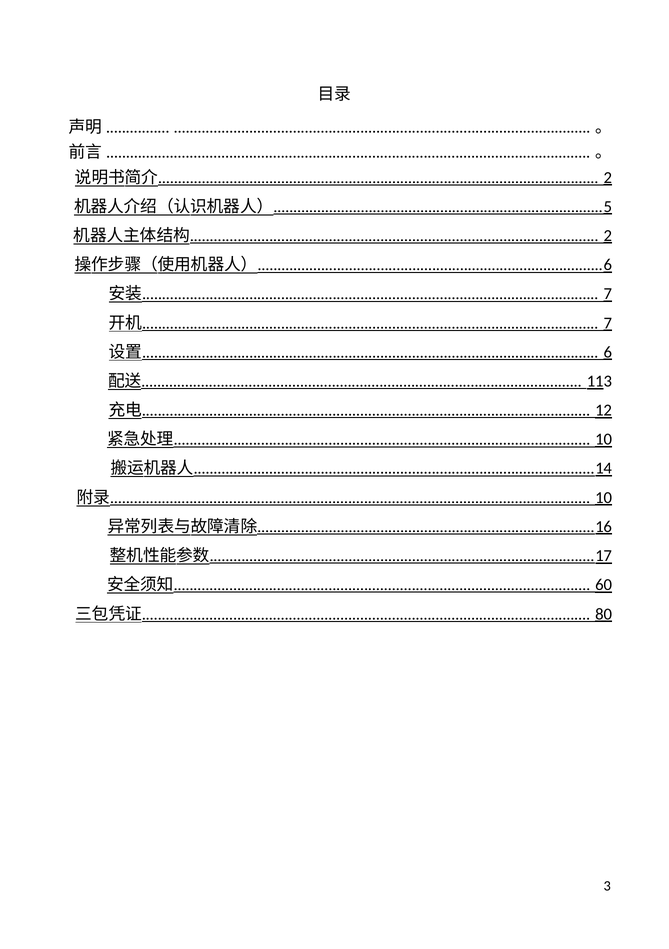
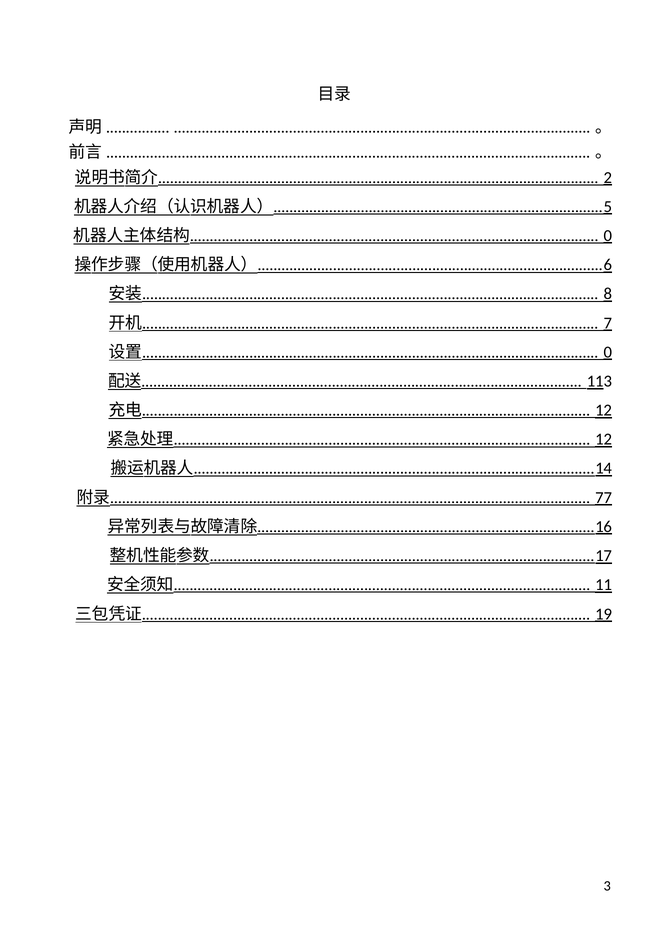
2: 2 -> 0 (608, 236)
7: 7 -> 8 (608, 294)
6: 6 -> 0 (608, 352)
10: 10 -> 12 (604, 439)
10: 10 -> 77 (604, 497)
60: 60 -> 11 (604, 584)
80: 80 -> 19 (604, 614)
